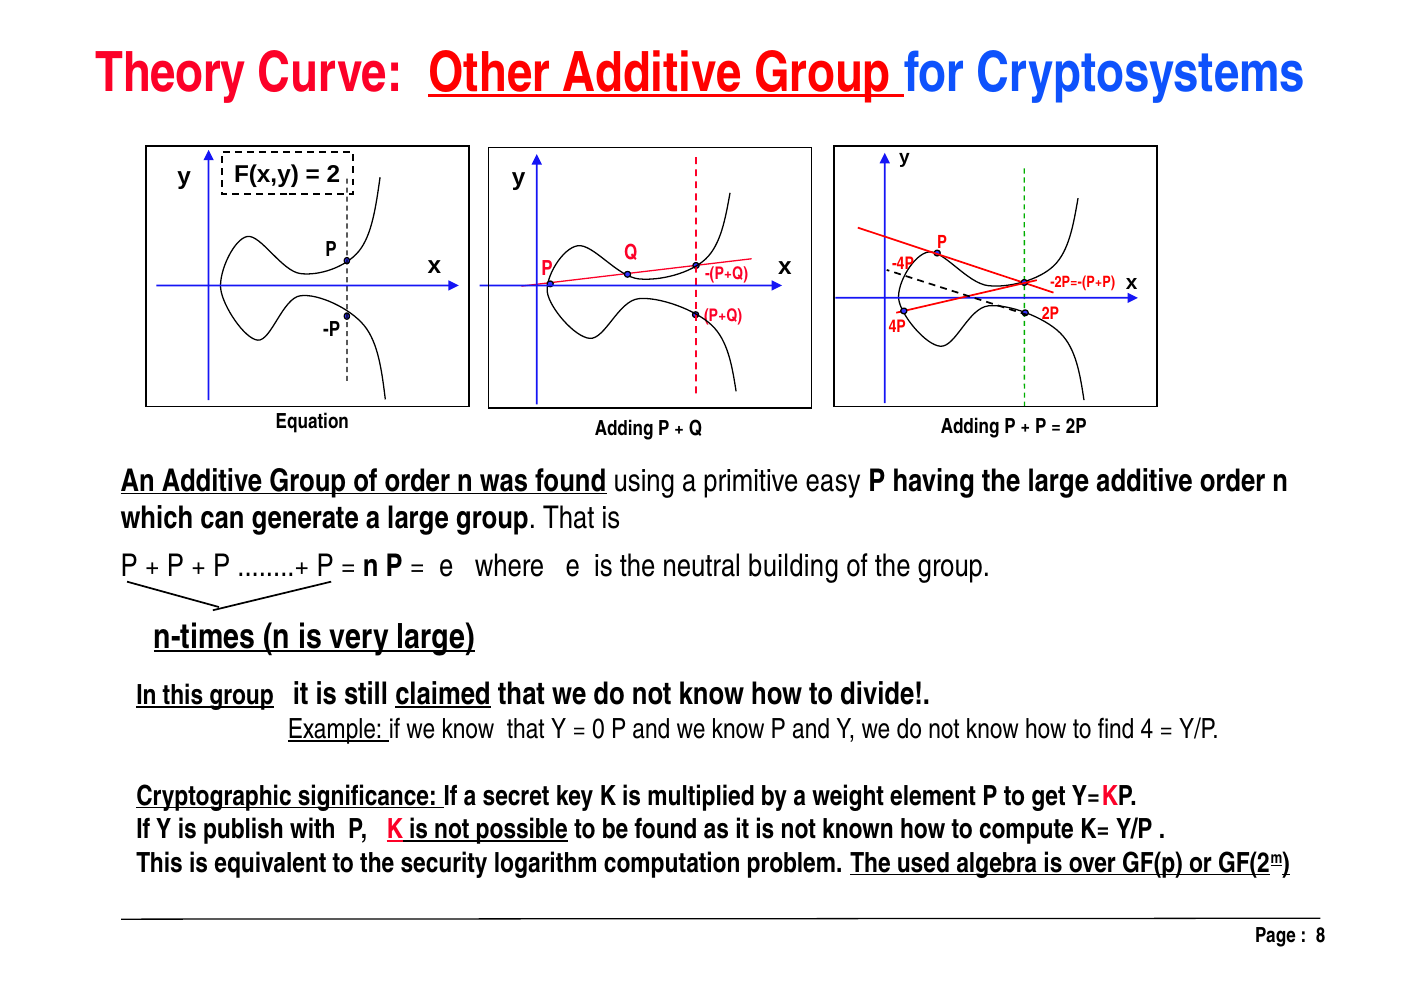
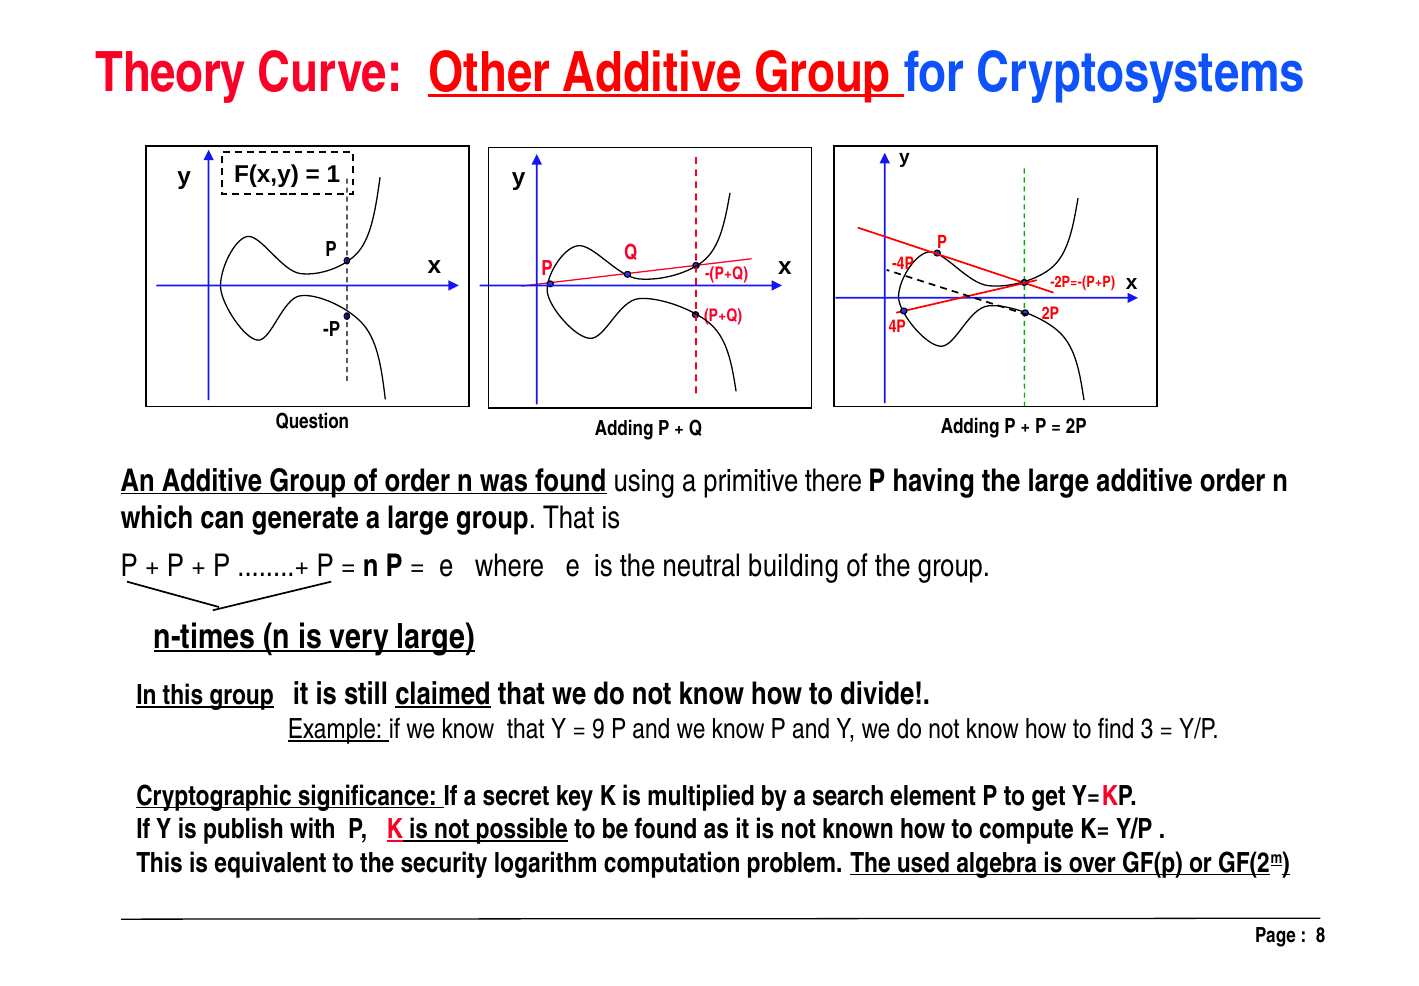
2: 2 -> 1 (333, 174)
Equation: Equation -> Question (312, 422)
easy: easy -> there (834, 481)
0: 0 -> 9 (598, 730)
4: 4 -> 3 (1147, 730)
weight: weight -> search (848, 796)
